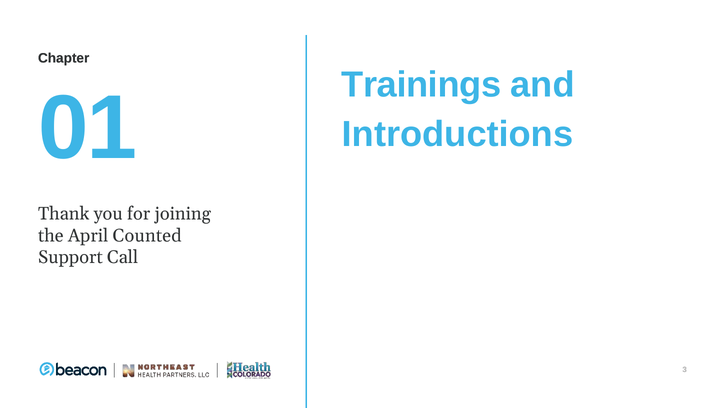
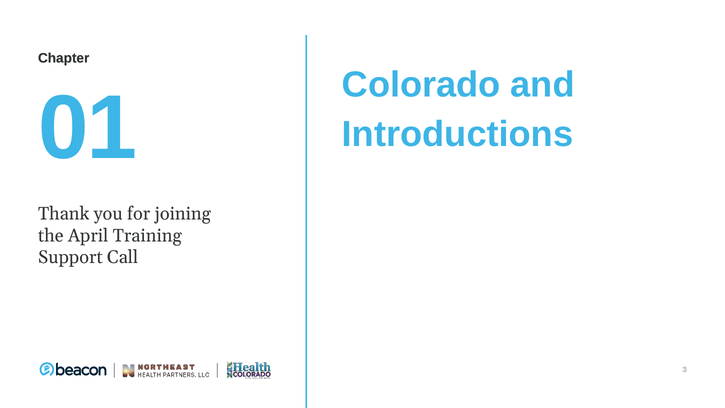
Trainings: Trainings -> Colorado (421, 85)
Counted: Counted -> Training (147, 236)
